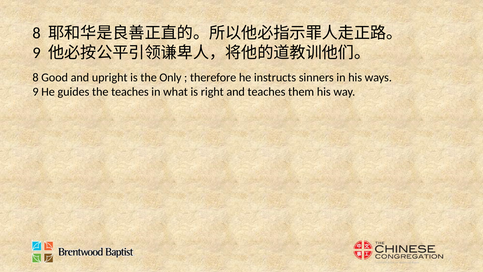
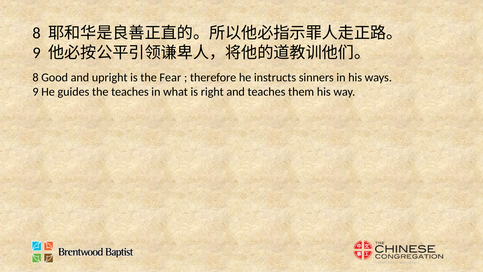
Only: Only -> Fear (170, 77)
